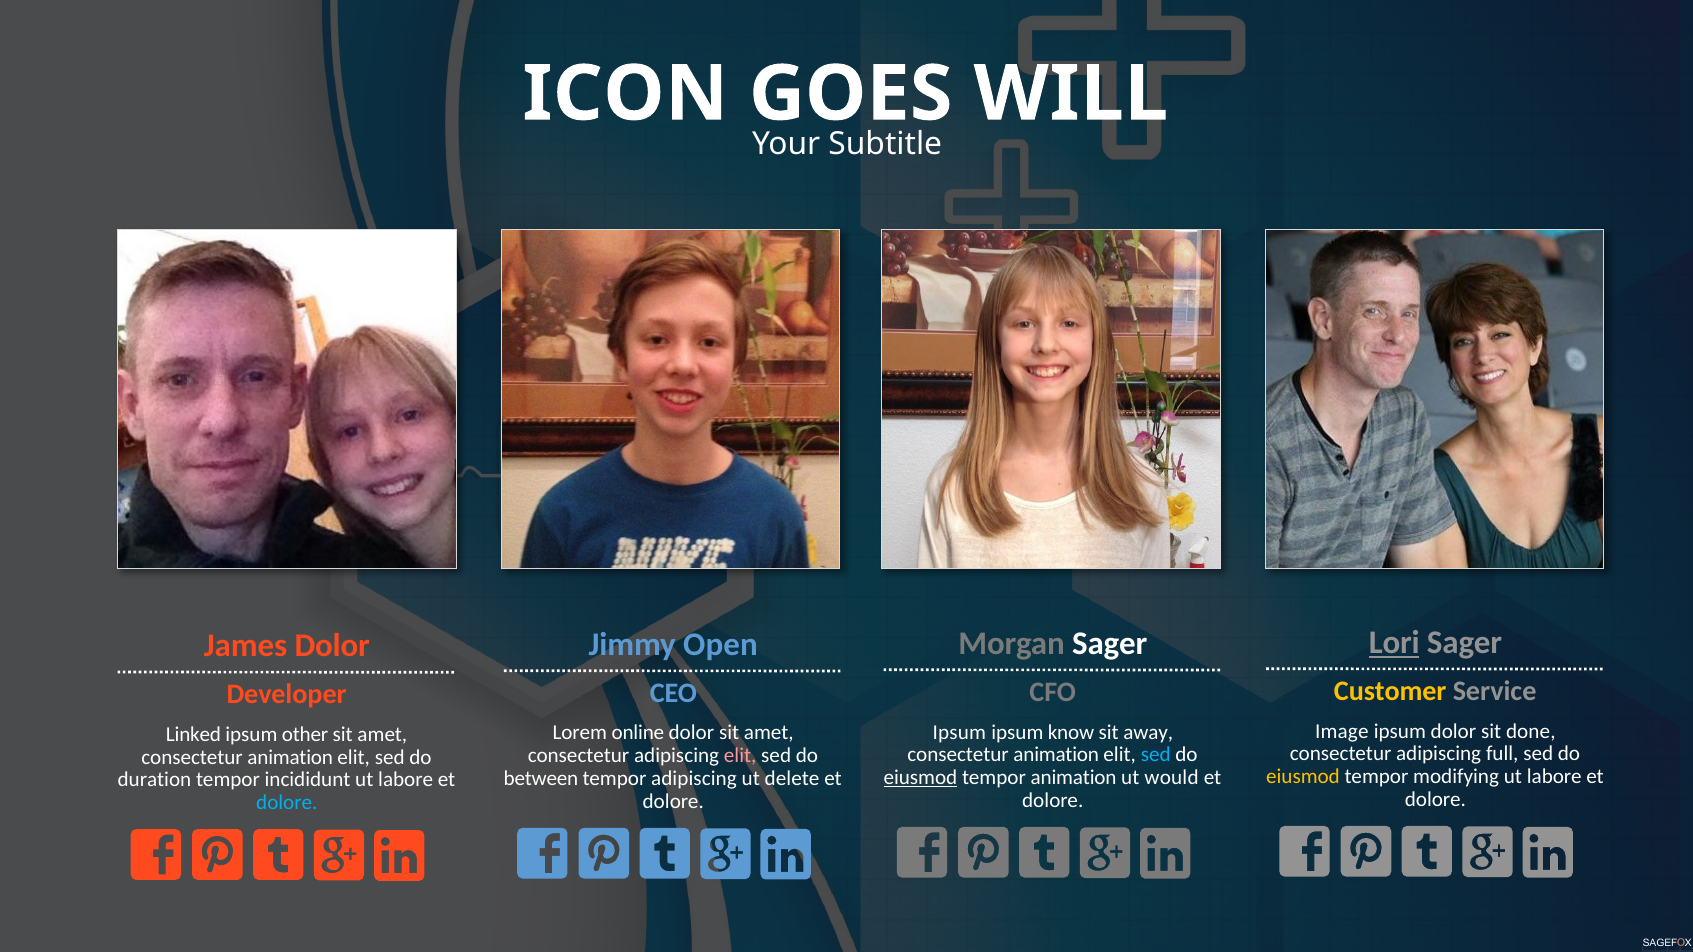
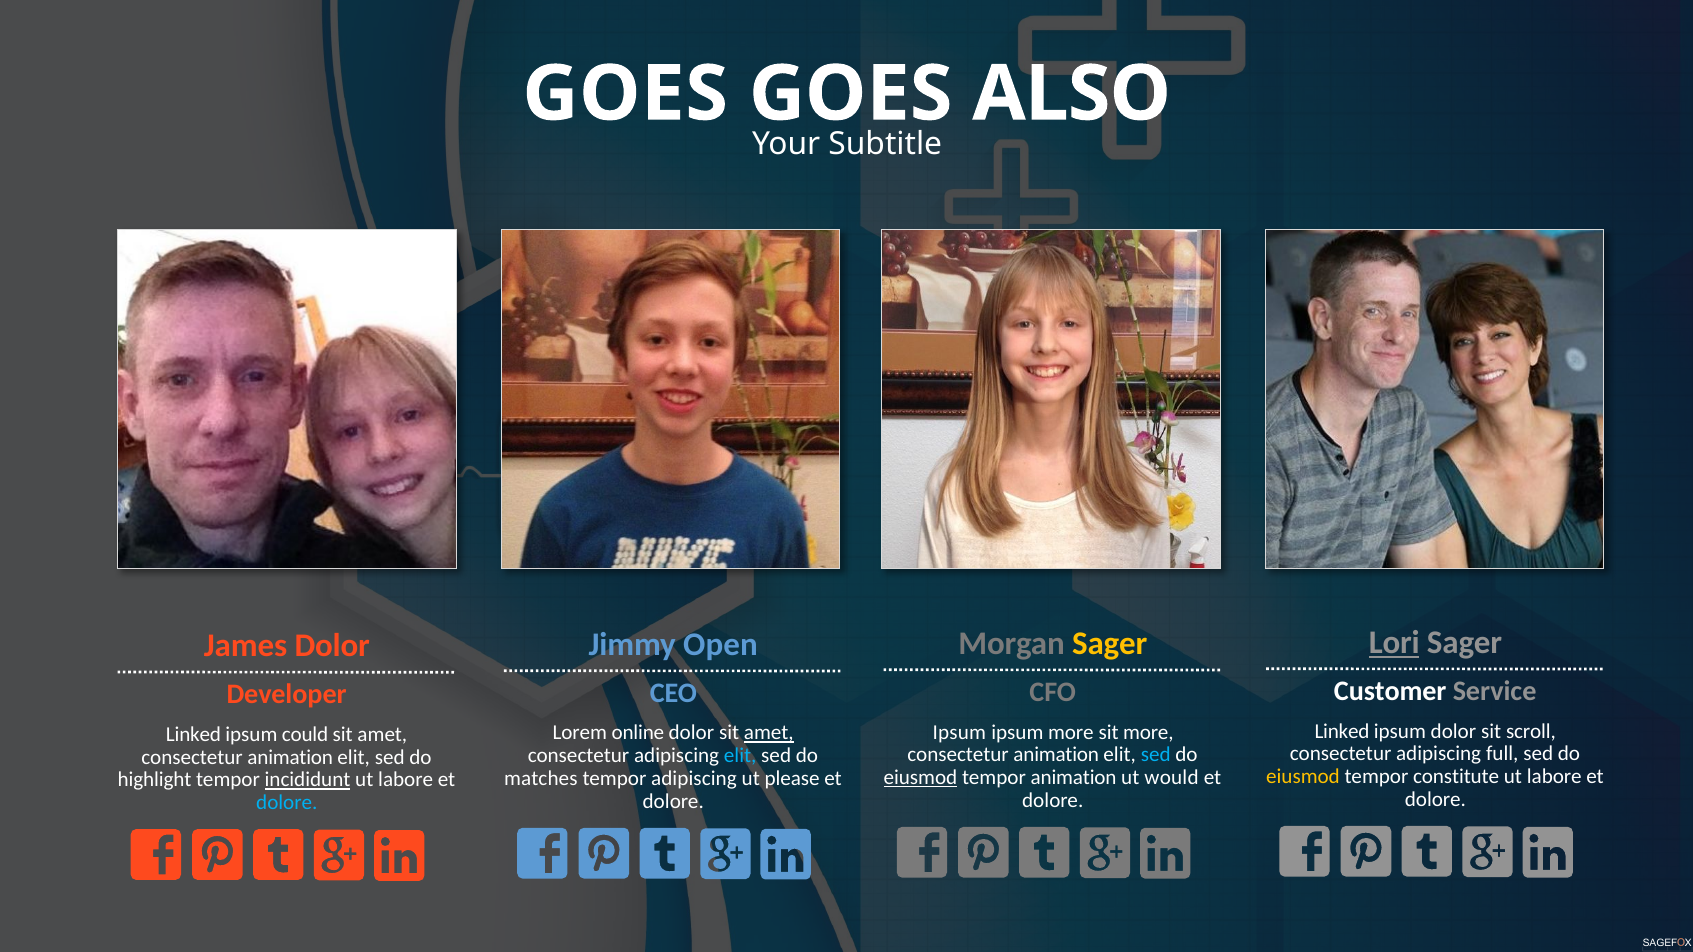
ICON: ICON -> GOES (625, 94)
WILL: WILL -> ALSO (1072, 94)
Sager colour: white -> yellow (1110, 644)
Customer colour: yellow -> white (1390, 692)
Image: Image -> Linked (1342, 731)
done: done -> scroll (1531, 731)
ipsum know: know -> more (1071, 732)
sit away: away -> more (1148, 732)
amet underline: none -> present (769, 733)
other: other -> could (305, 735)
elit colour: pink -> light blue (740, 756)
modifying: modifying -> constitute (1456, 777)
between: between -> matches (541, 779)
delete: delete -> please (792, 779)
duration: duration -> highlight (155, 780)
incididunt underline: none -> present (308, 780)
